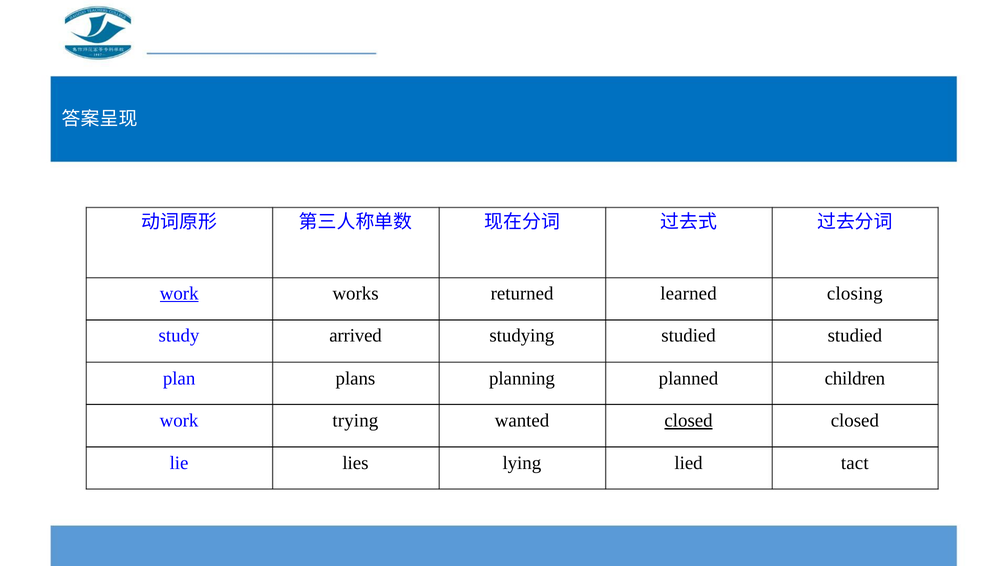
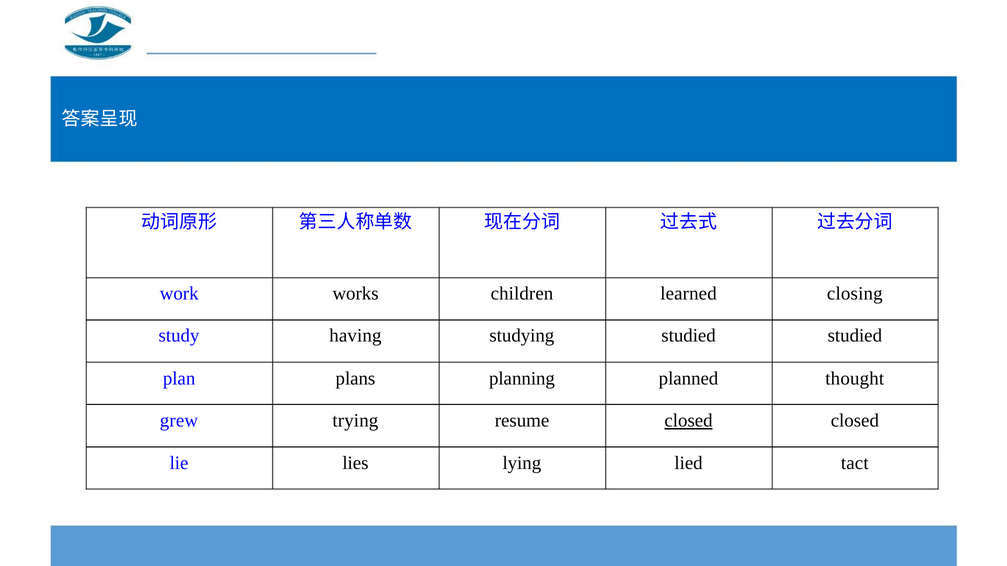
work underline: present -> none (179, 294)
returned: returned -> children (522, 294)
arrived: arrived -> having (355, 336)
children: children -> thought (855, 379)
work: work -> grew (179, 421)
wanted: wanted -> resume (522, 421)
